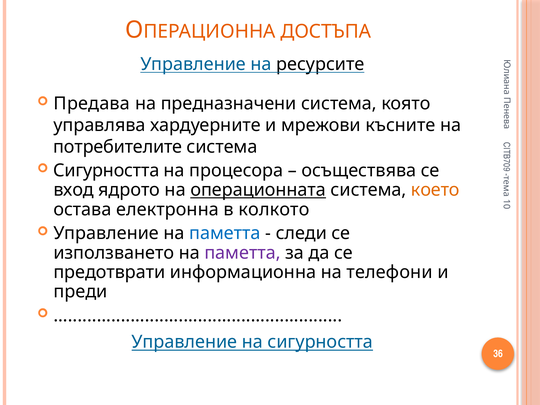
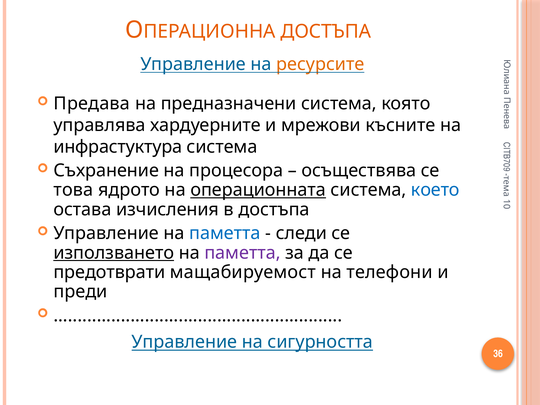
ресурсите colour: black -> orange (320, 64)
потребителите: потребителите -> инфрастуктура (118, 147)
Сигурността: Сигурността -> Съхранение (106, 171)
вход: вход -> това (73, 190)
което colour: orange -> blue (435, 190)
електронна: електронна -> изчисления (168, 209)
в колкото: колкото -> достъпа (274, 209)
използването underline: none -> present (114, 253)
информационна: информационна -> мащабируемост (243, 272)
